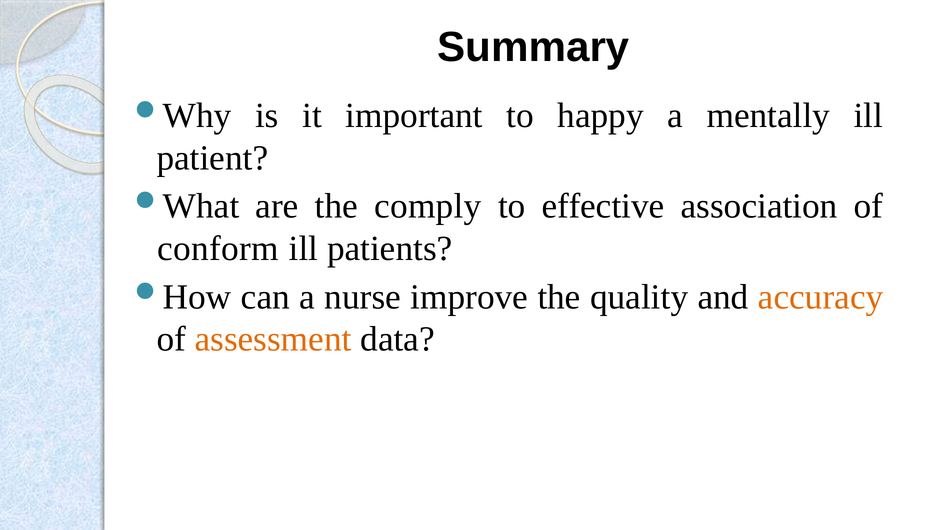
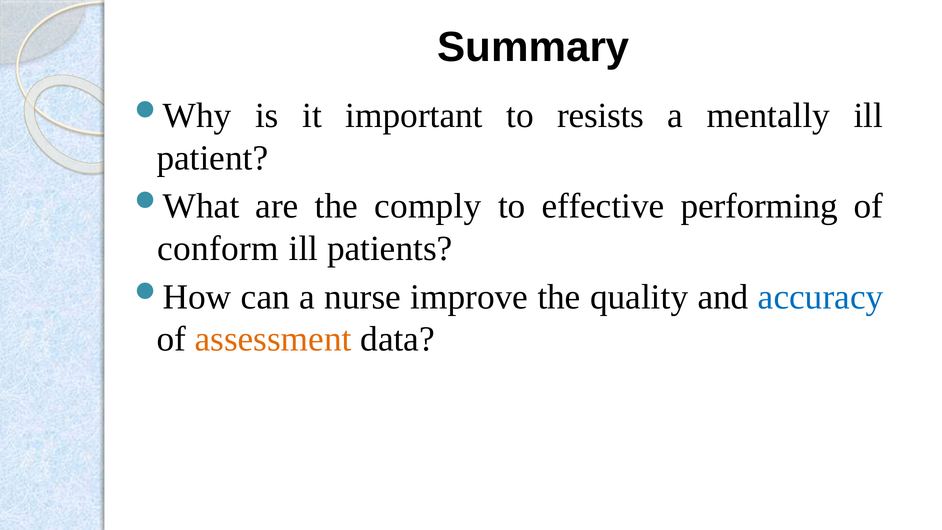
happy: happy -> resists (601, 115)
association: association -> performing (759, 206)
accuracy colour: orange -> blue (821, 297)
